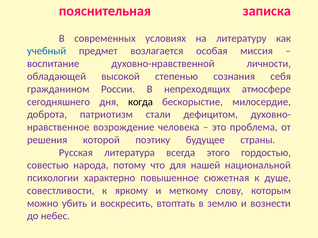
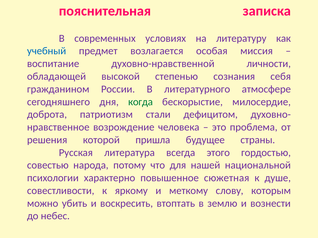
непреходящих: непреходящих -> литературного (197, 89)
когда colour: black -> green (141, 102)
поэтику: поэтику -> пришла (153, 140)
